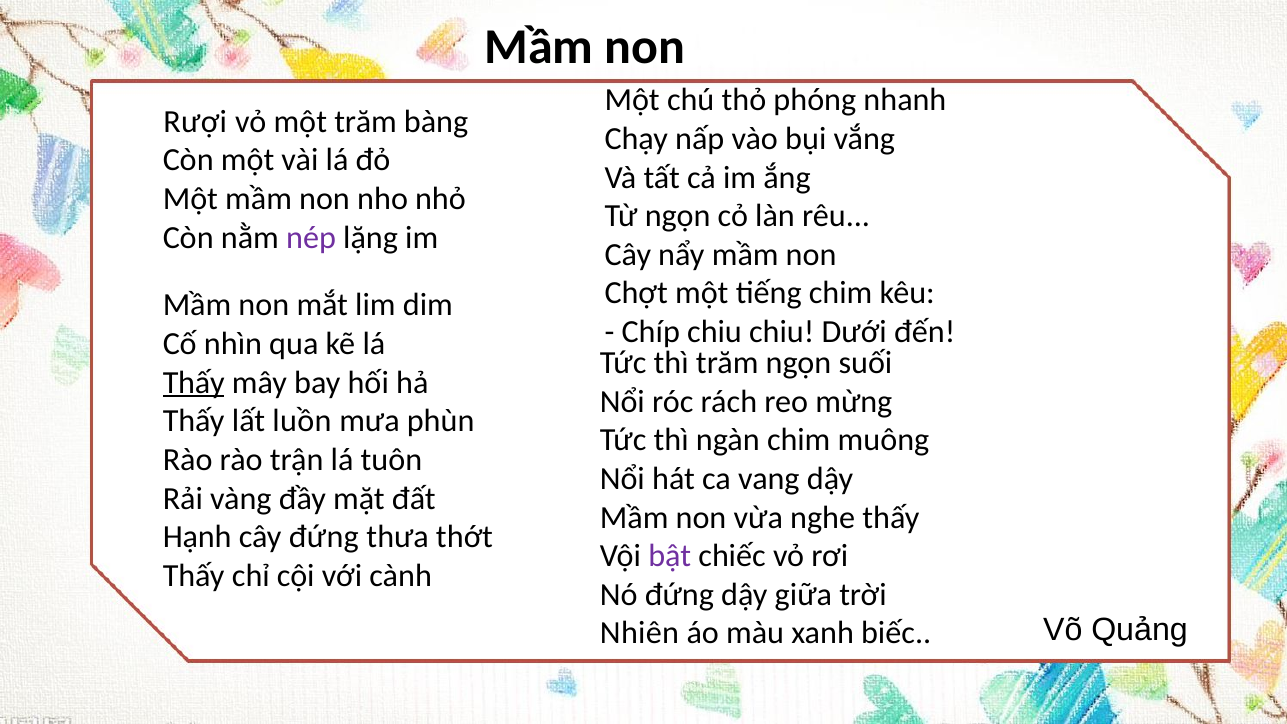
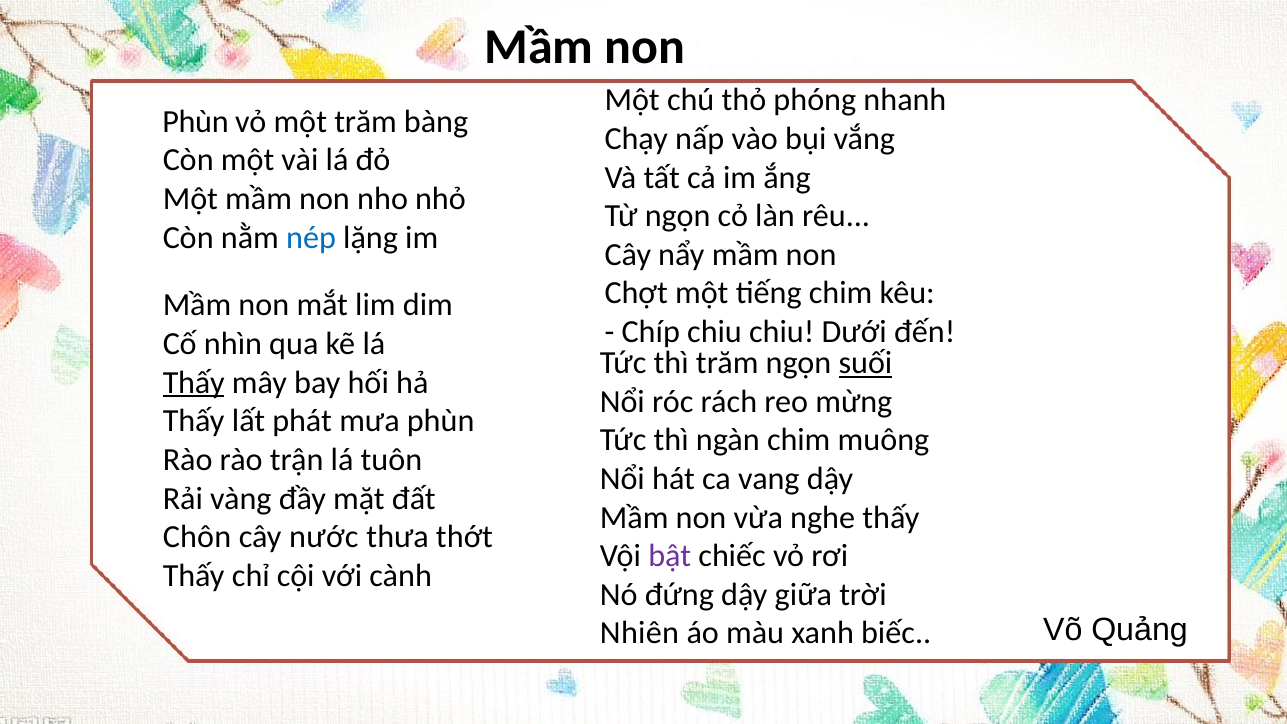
Rượi: Rượi -> Phùn (195, 122)
nép colour: purple -> blue (311, 238)
suối underline: none -> present (865, 363)
luồn: luồn -> phát (302, 421)
Hạnh: Hạnh -> Chôn (197, 537)
cây đứng: đứng -> nước (324, 537)
